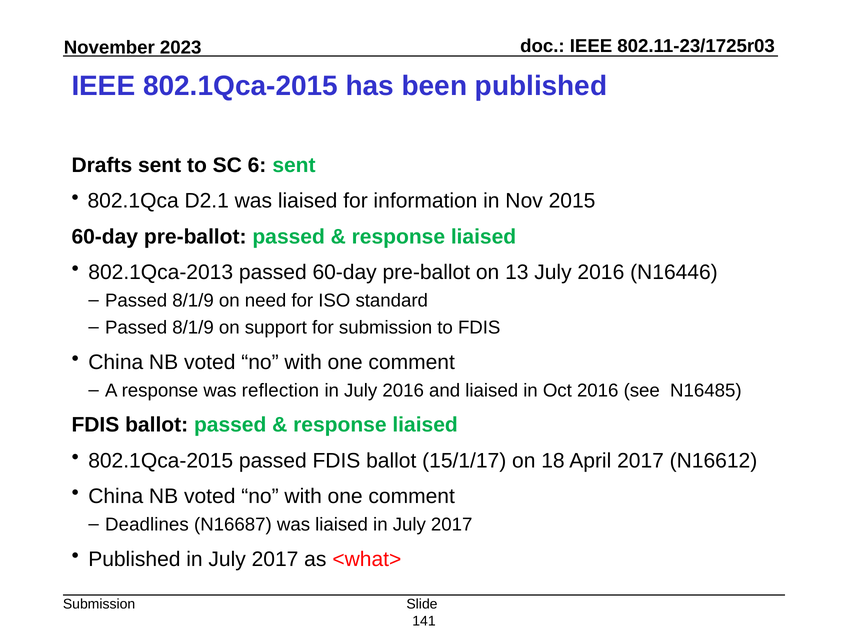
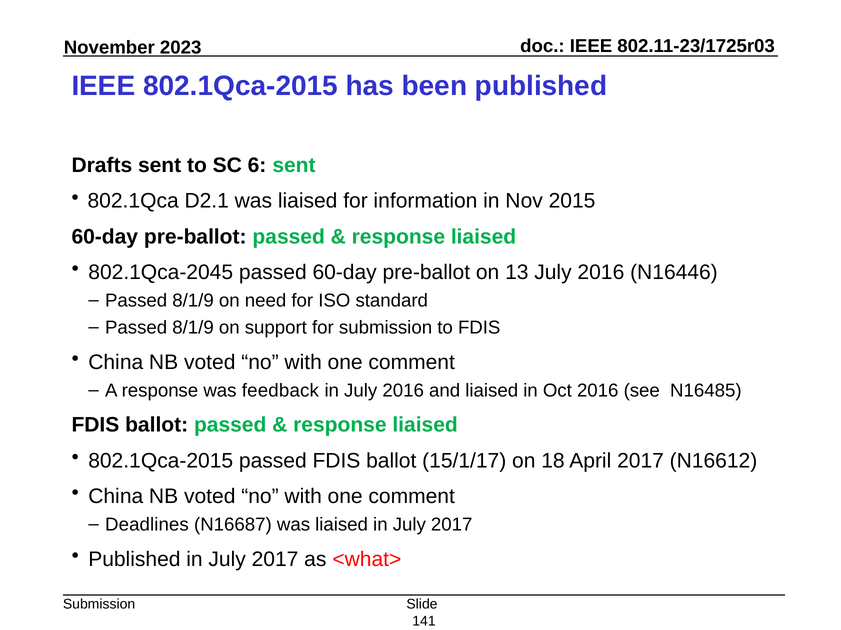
802.1Qca-2013: 802.1Qca-2013 -> 802.1Qca-2045 (161, 273)
reflection: reflection -> feedback (280, 391)
